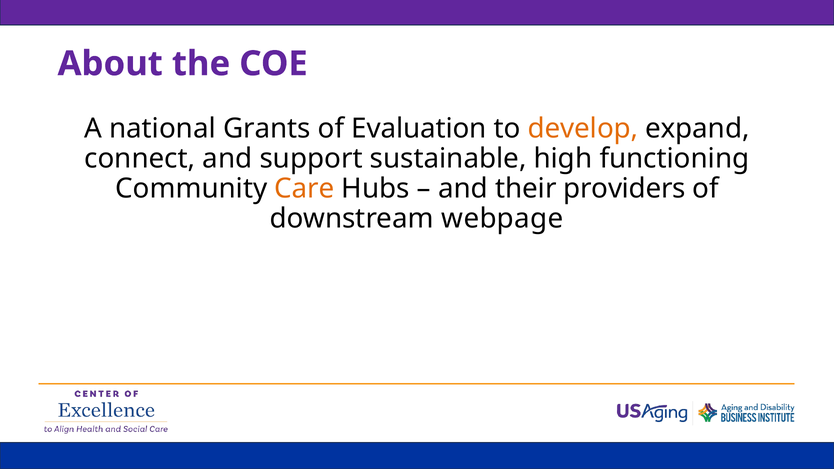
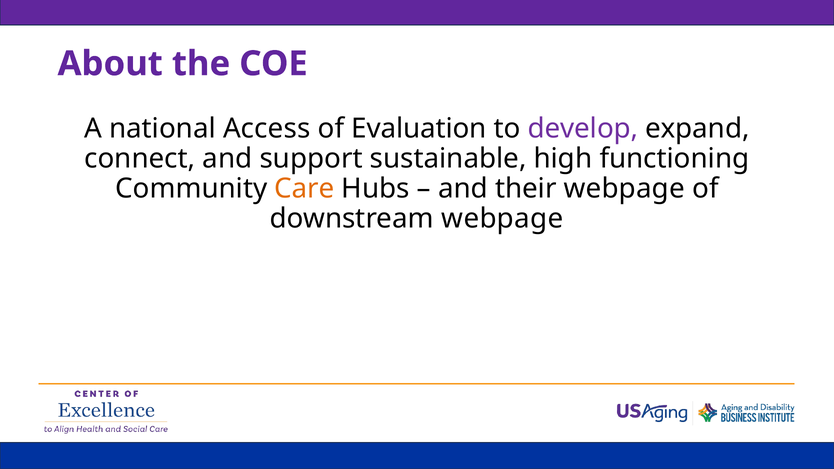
Grants: Grants -> Access (267, 128)
develop colour: orange -> purple (583, 128)
their providers: providers -> webpage (624, 188)
